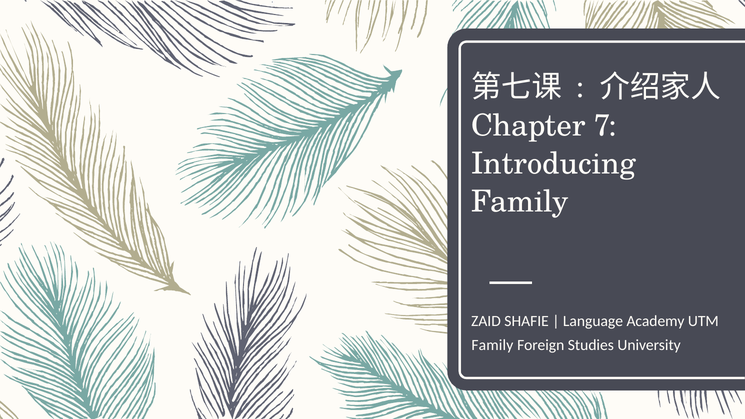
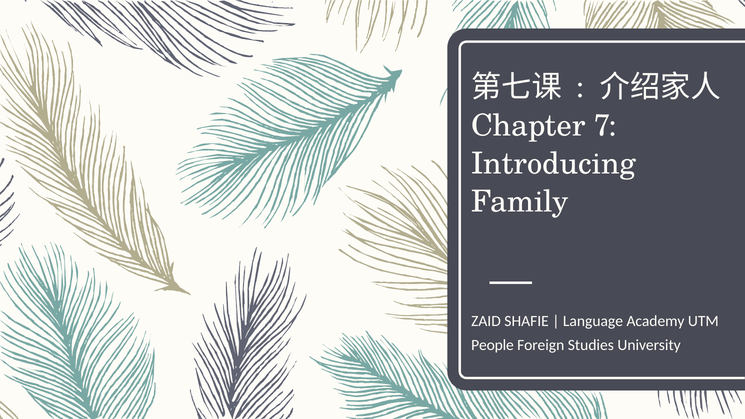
Family: Family -> People (493, 345)
